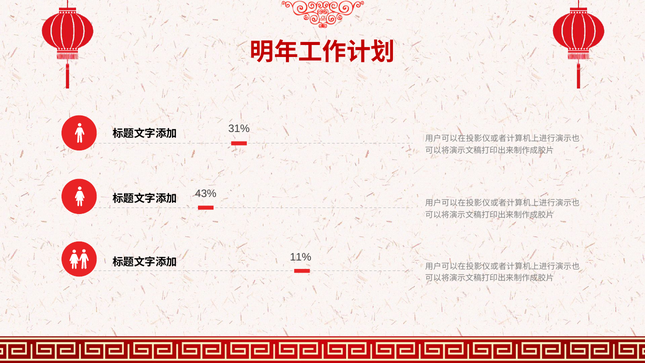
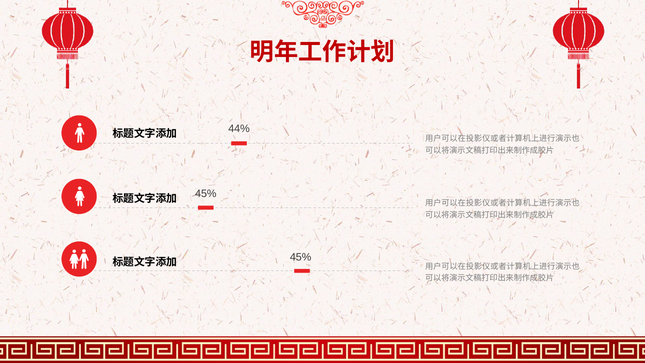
31%: 31% -> 44% (239, 129)
43%: 43% -> 45% (206, 194)
11%: 11% -> 45% (301, 257)
